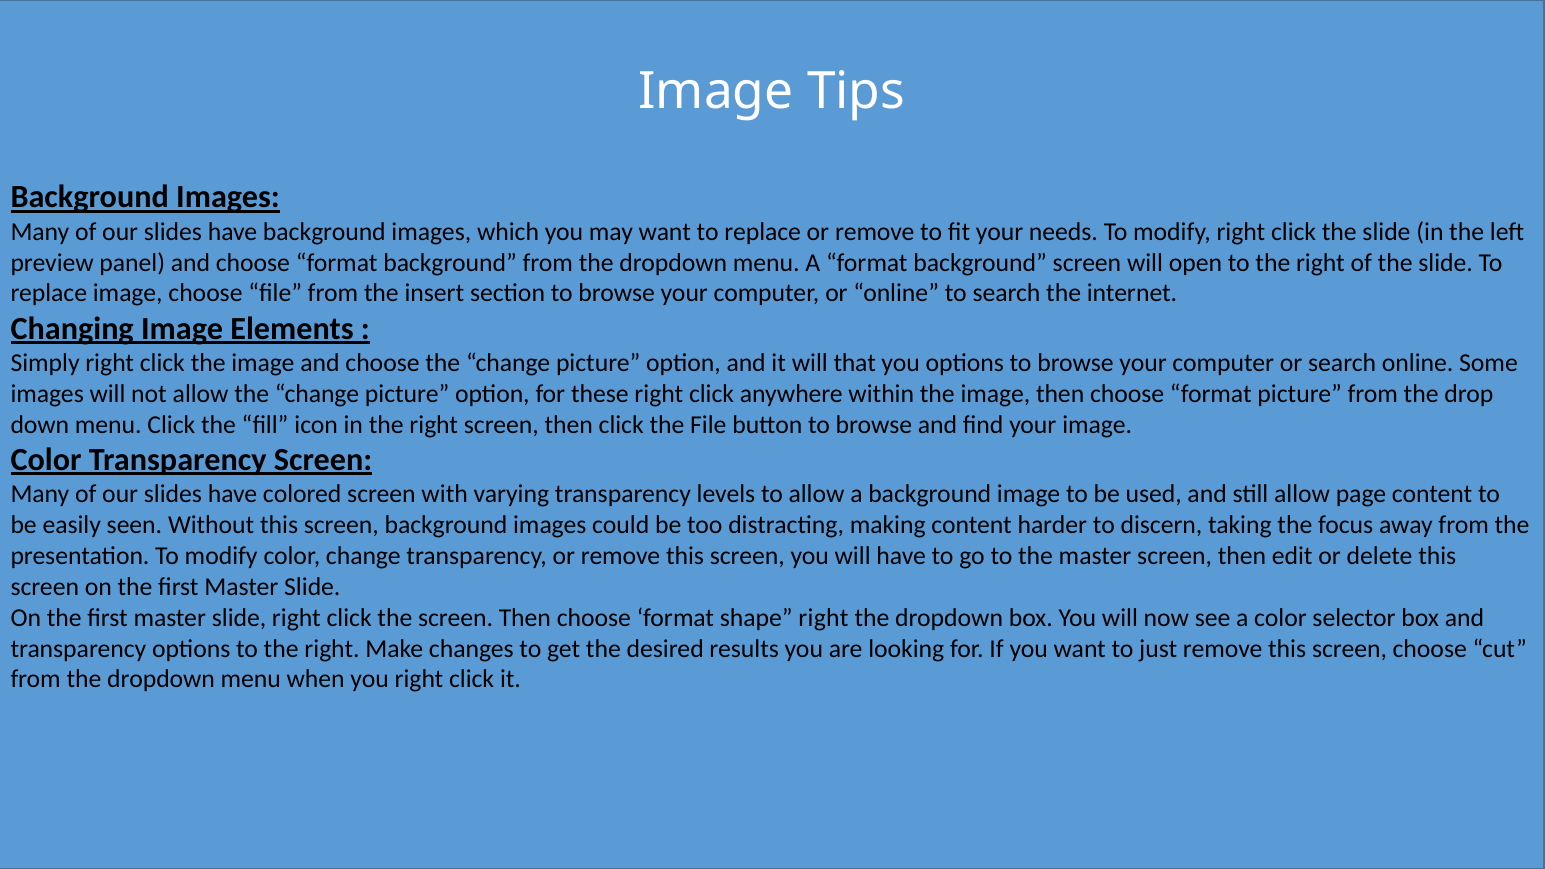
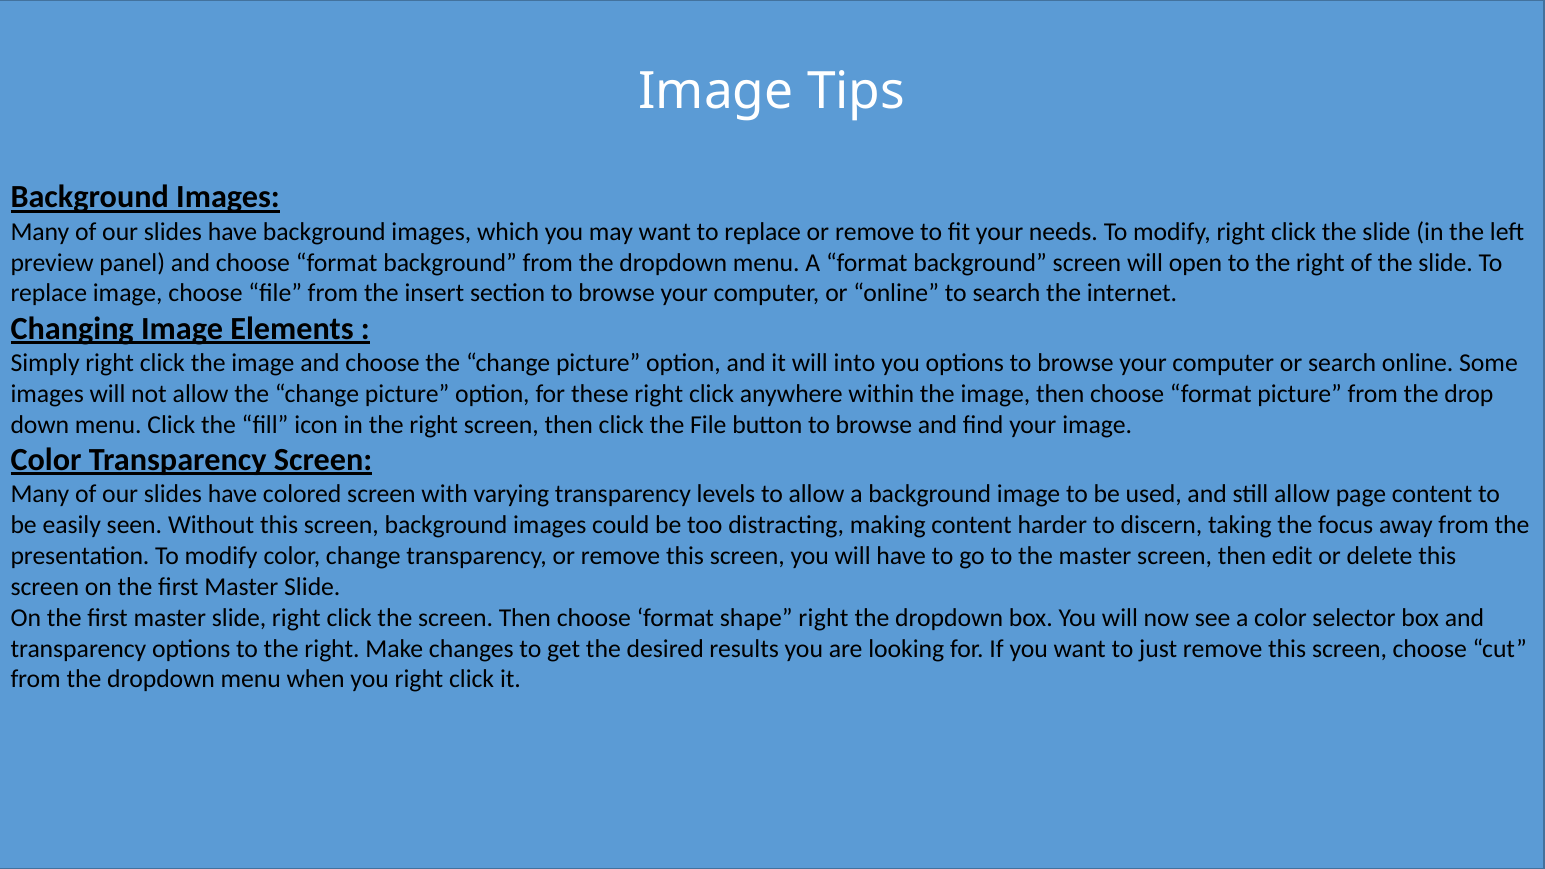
that: that -> into (855, 363)
